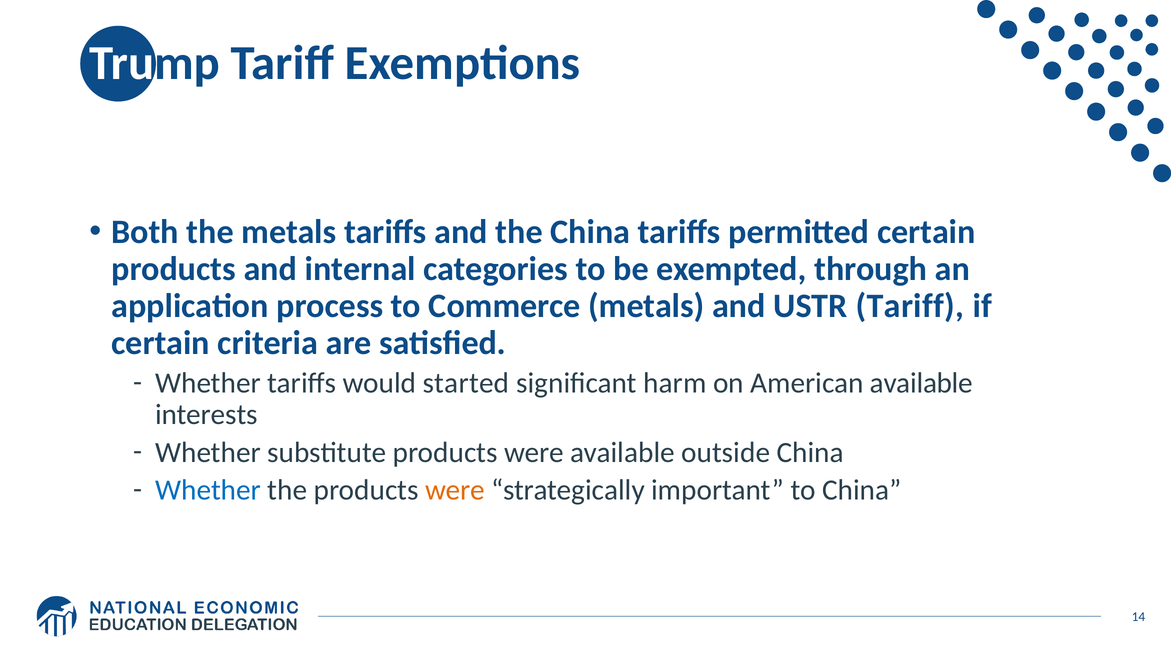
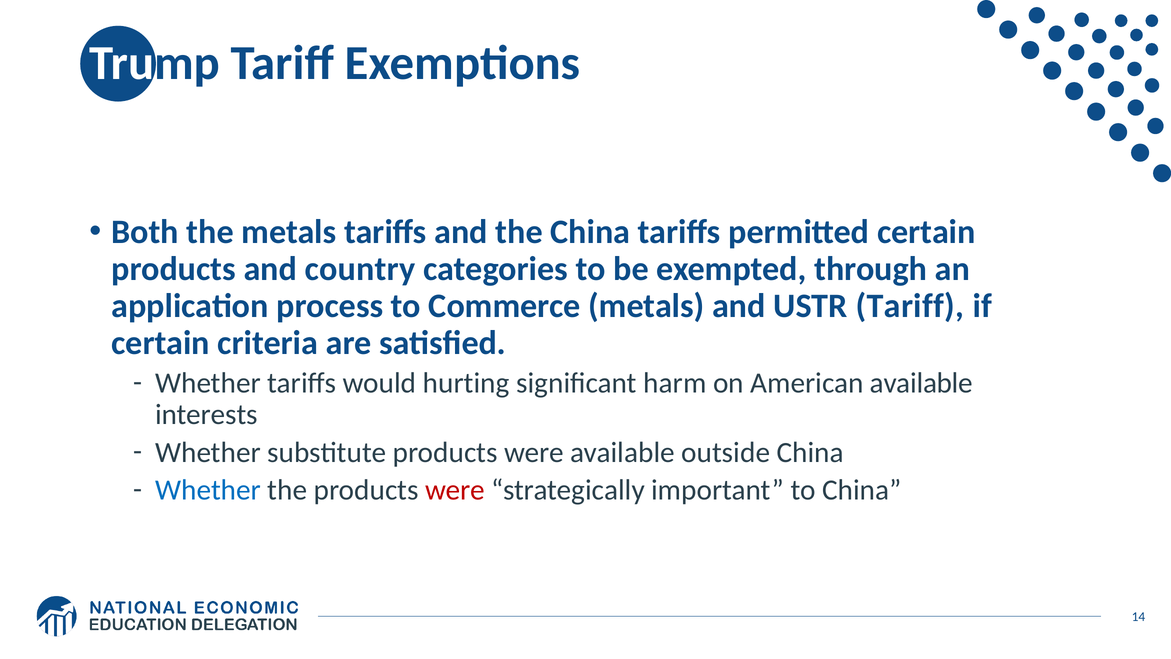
internal: internal -> country (360, 269)
started: started -> hurting (466, 383)
were colour: orange -> red (455, 490)
